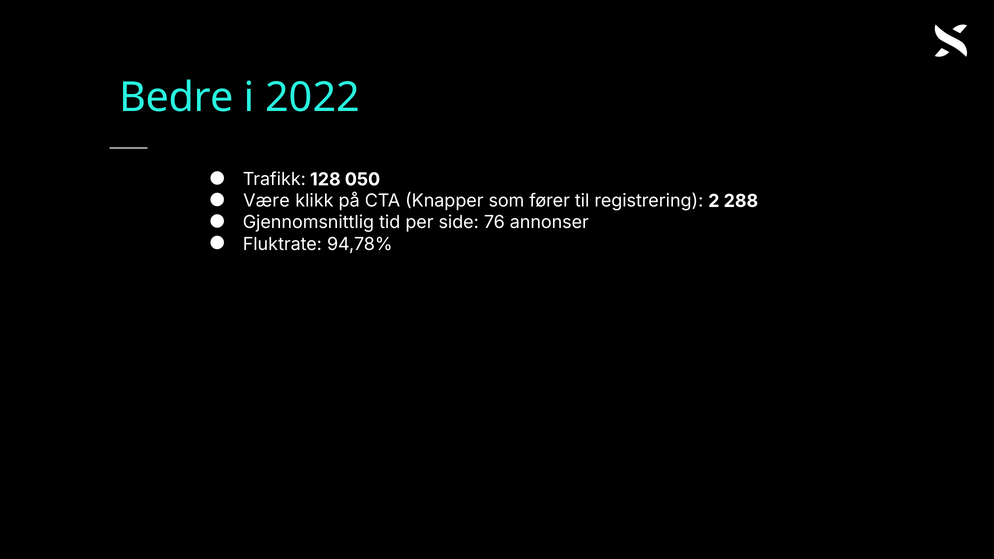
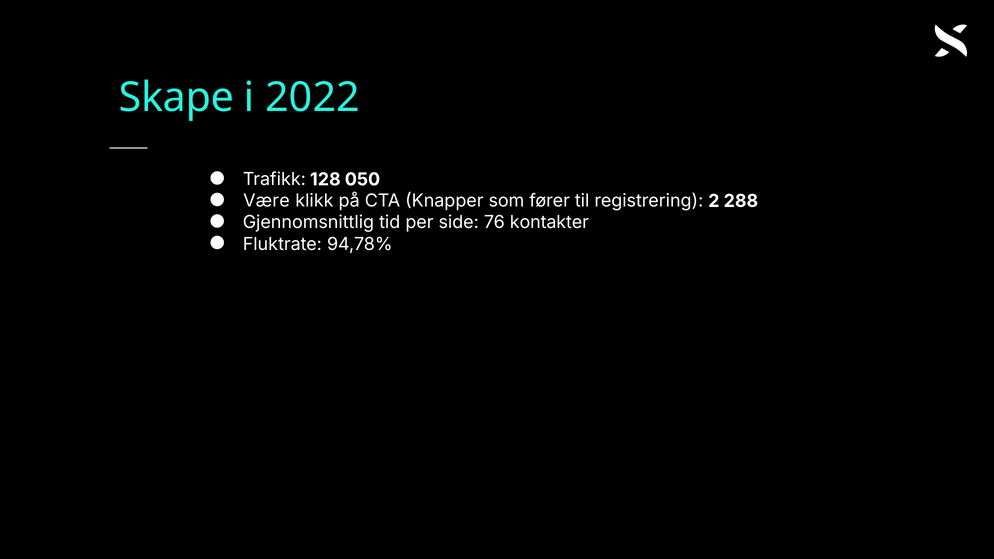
Bedre: Bedre -> Skape (177, 98)
annonser: annonser -> kontakter (549, 223)
